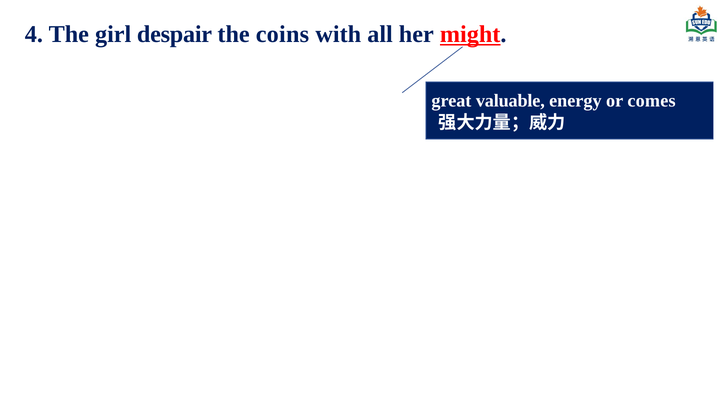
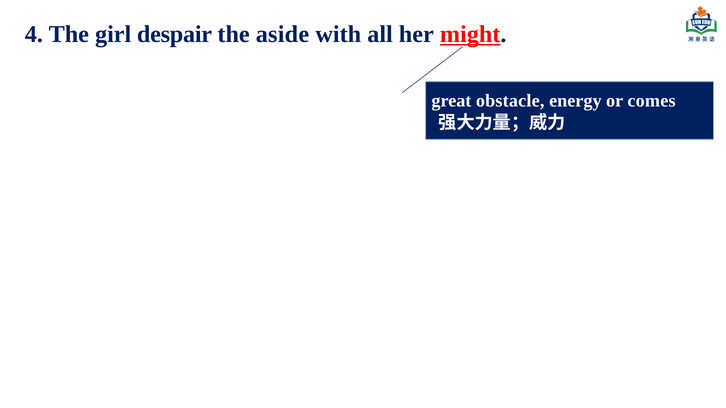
coins: coins -> aside (282, 34)
valuable: valuable -> obstacle (510, 101)
